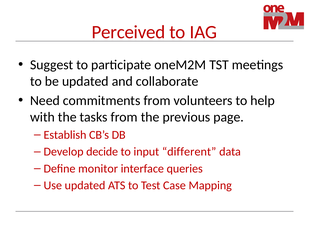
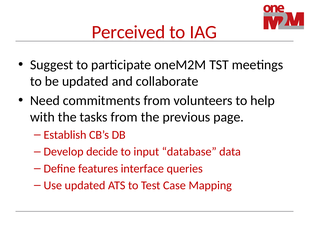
different: different -> database (189, 152)
monitor: monitor -> features (98, 168)
